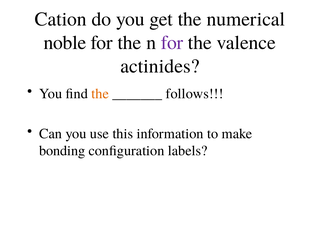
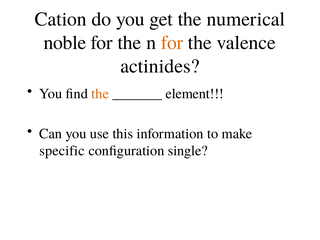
for colour: purple -> orange (172, 43)
follows: follows -> element (195, 94)
bonding: bonding -> specific (62, 151)
labels: labels -> single (188, 151)
